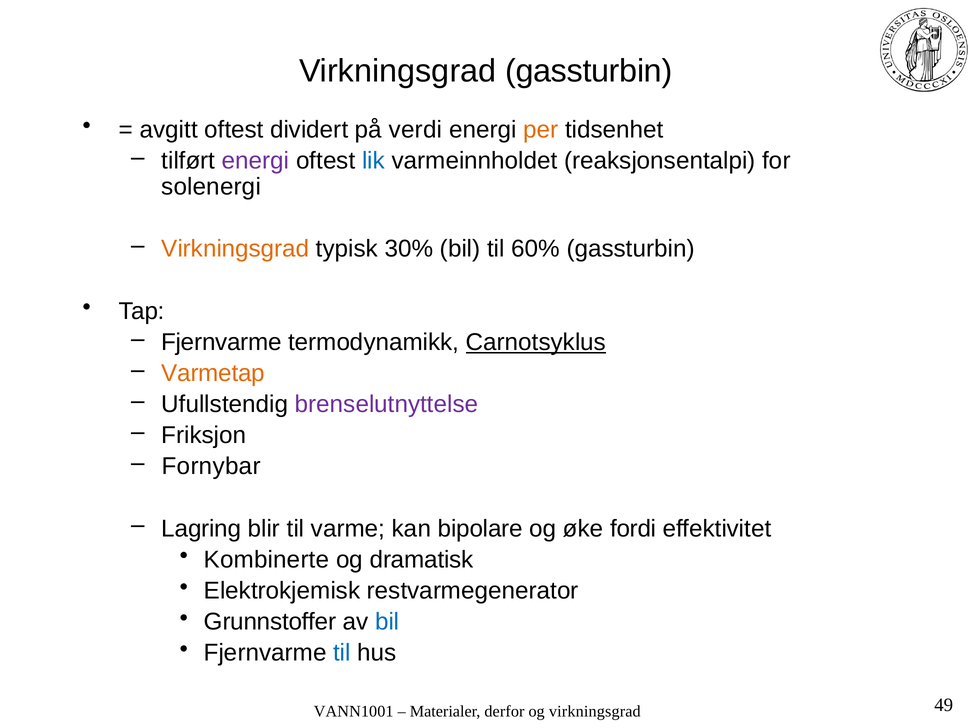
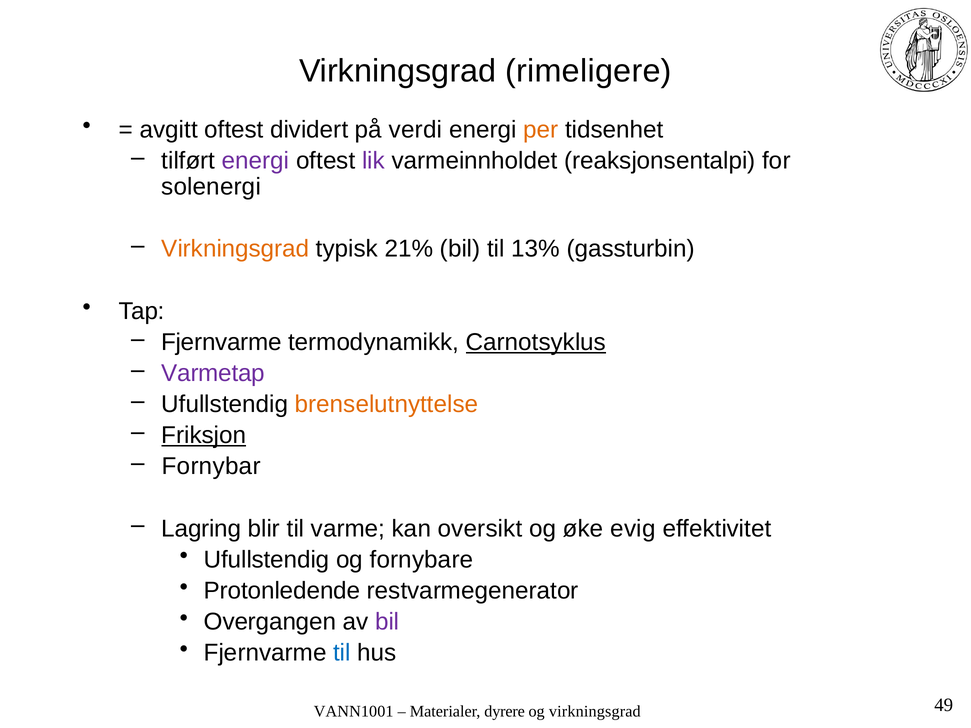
Virkningsgrad gassturbin: gassturbin -> rimeligere (588, 71)
lik colour: blue -> purple (374, 161)
30%: 30% -> 21% (409, 249)
60%: 60% -> 13% (536, 249)
Varmetap colour: orange -> purple (213, 373)
brenselutnyttelse colour: purple -> orange (387, 404)
Friksjon underline: none -> present (204, 435)
bipolare: bipolare -> oversikt (480, 529)
fordi: fordi -> evig (633, 529)
Kombinerte: Kombinerte -> Ufullstendig (267, 560)
dramatisk: dramatisk -> fornybare (421, 560)
Elektrokjemisk: Elektrokjemisk -> Protonledende (282, 591)
Grunnstoffer: Grunnstoffer -> Overgangen (270, 622)
bil colour: blue -> purple (387, 622)
derfor: derfor -> dyrere (505, 712)
